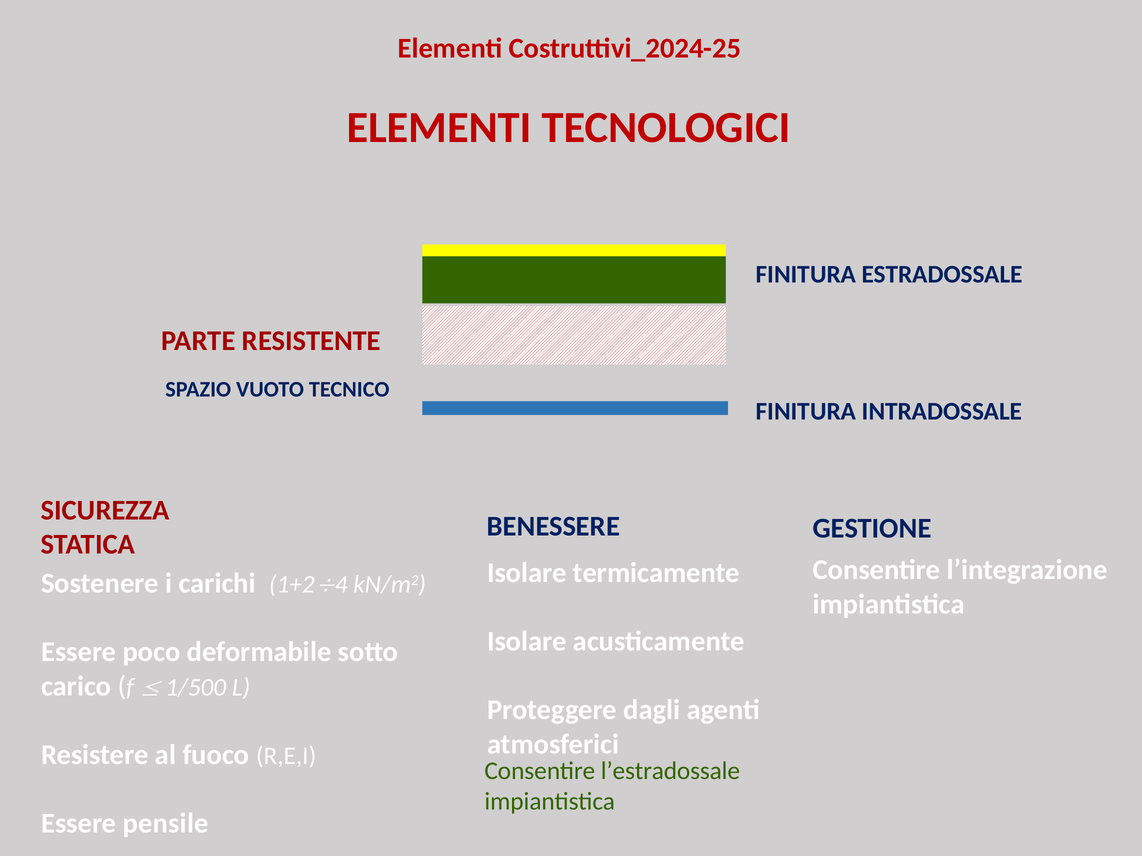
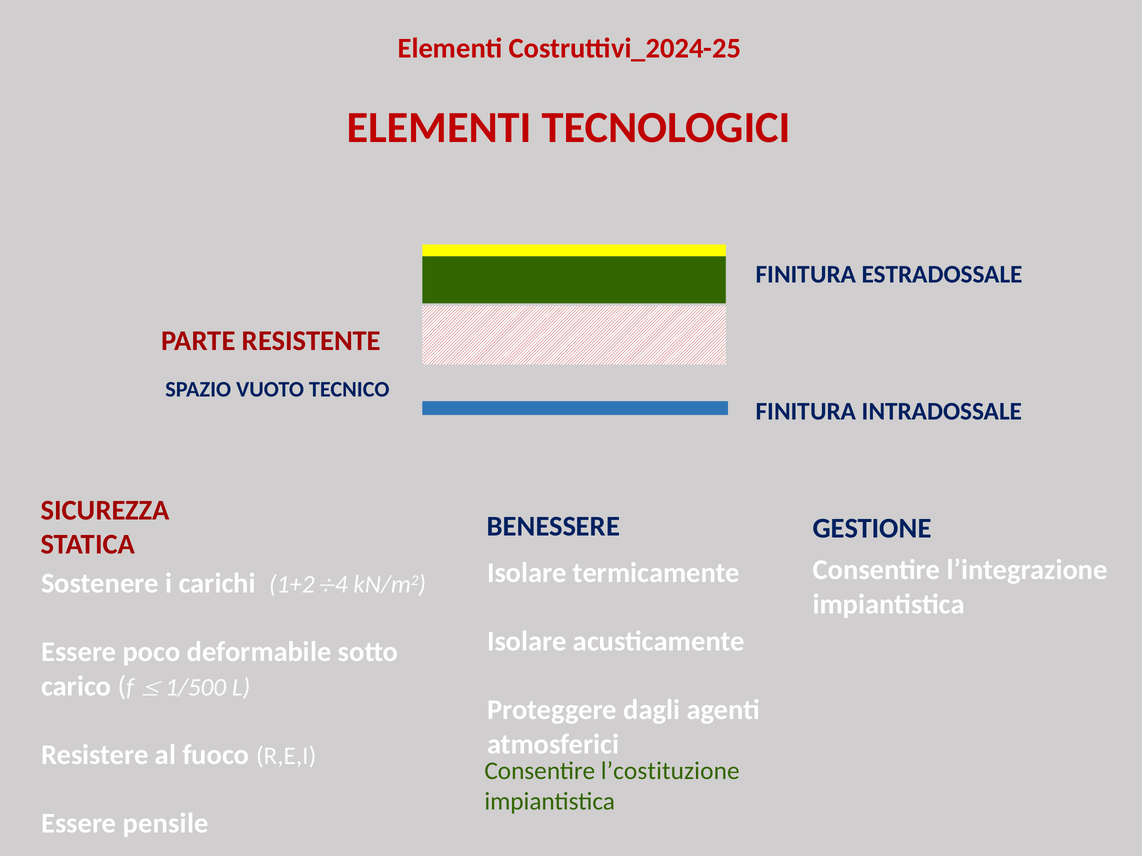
l’estradossale: l’estradossale -> l’costituzione (670, 771)
